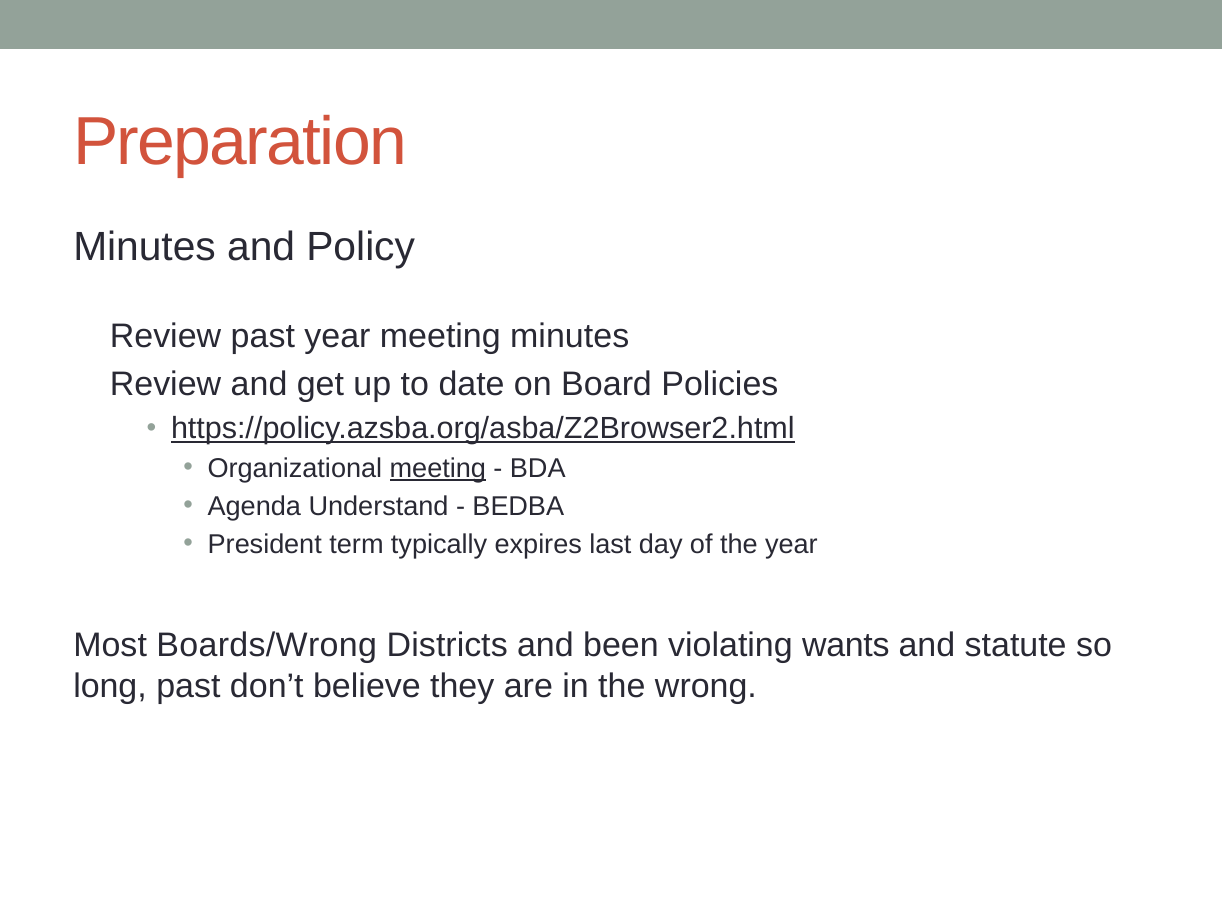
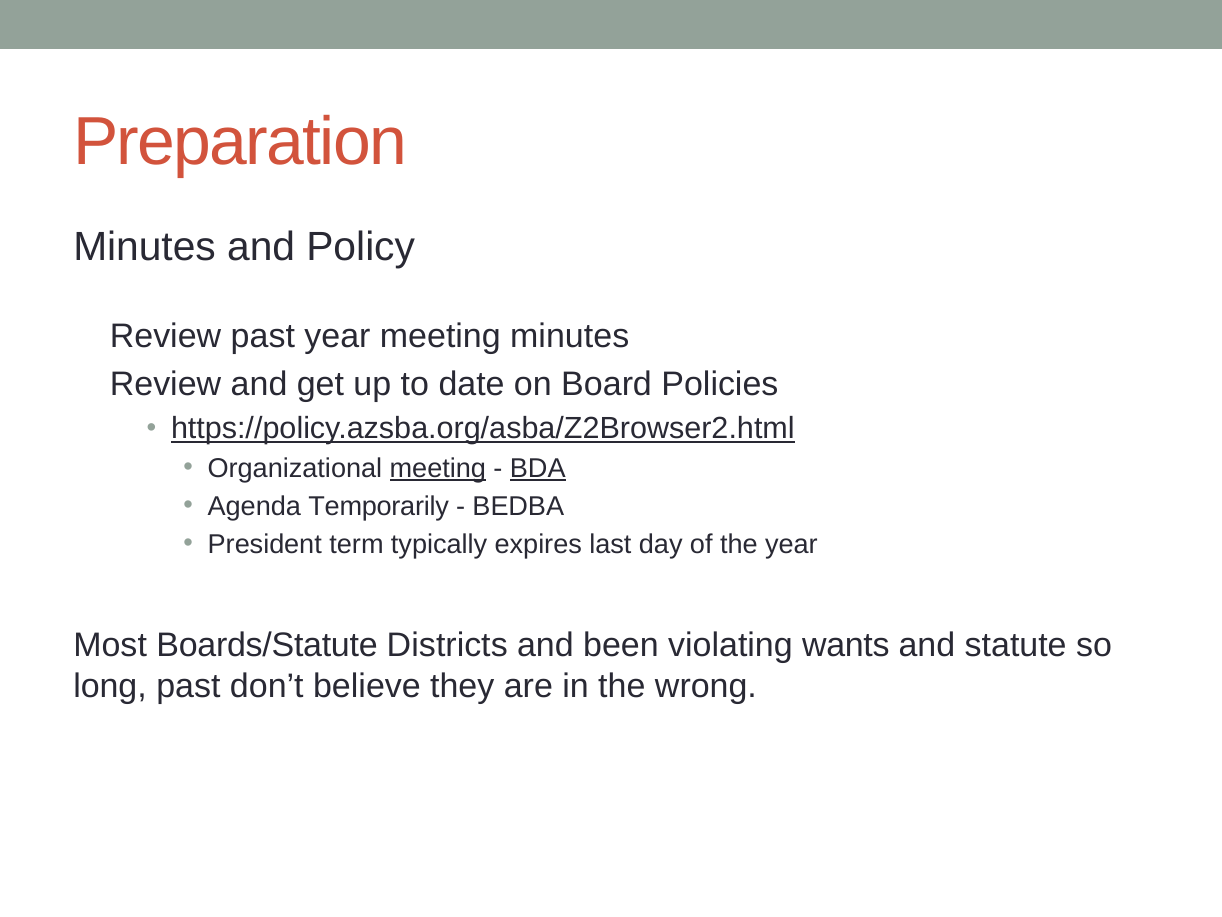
BDA underline: none -> present (538, 468)
Understand: Understand -> Temporarily (379, 506)
Boards/Wrong: Boards/Wrong -> Boards/Statute (267, 645)
